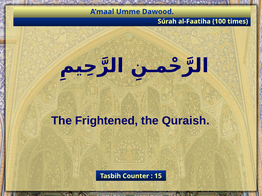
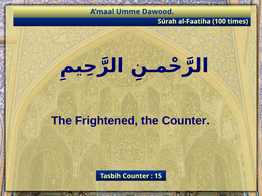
the Quraish: Quraish -> Counter (186, 121)
